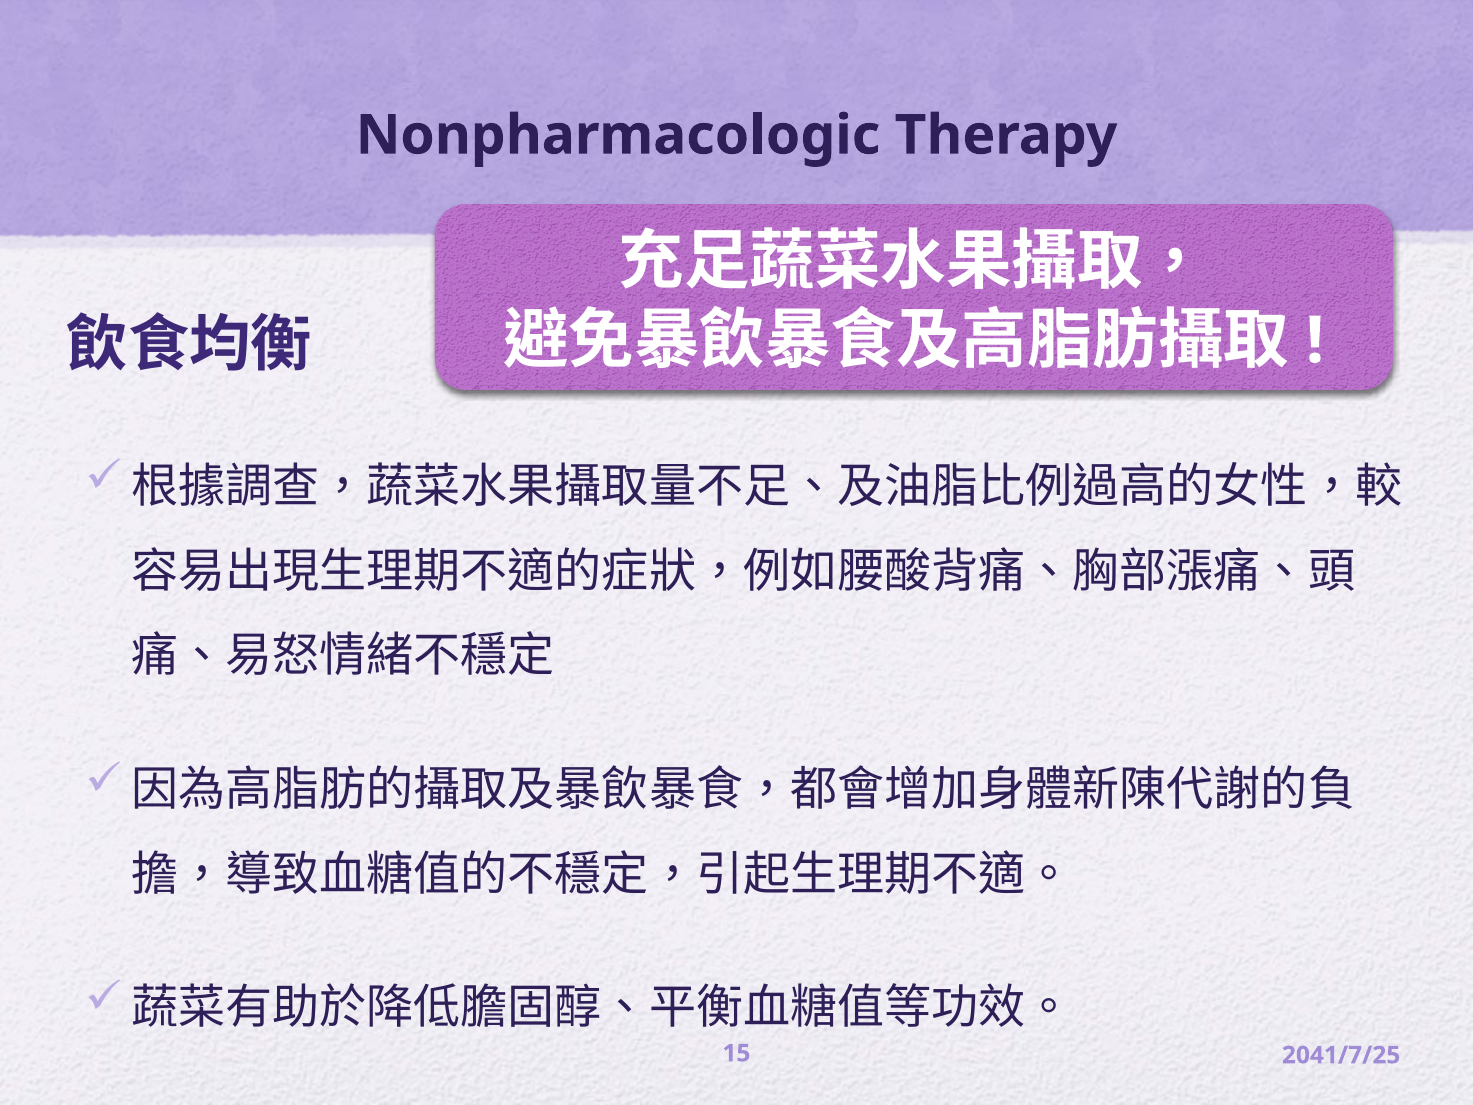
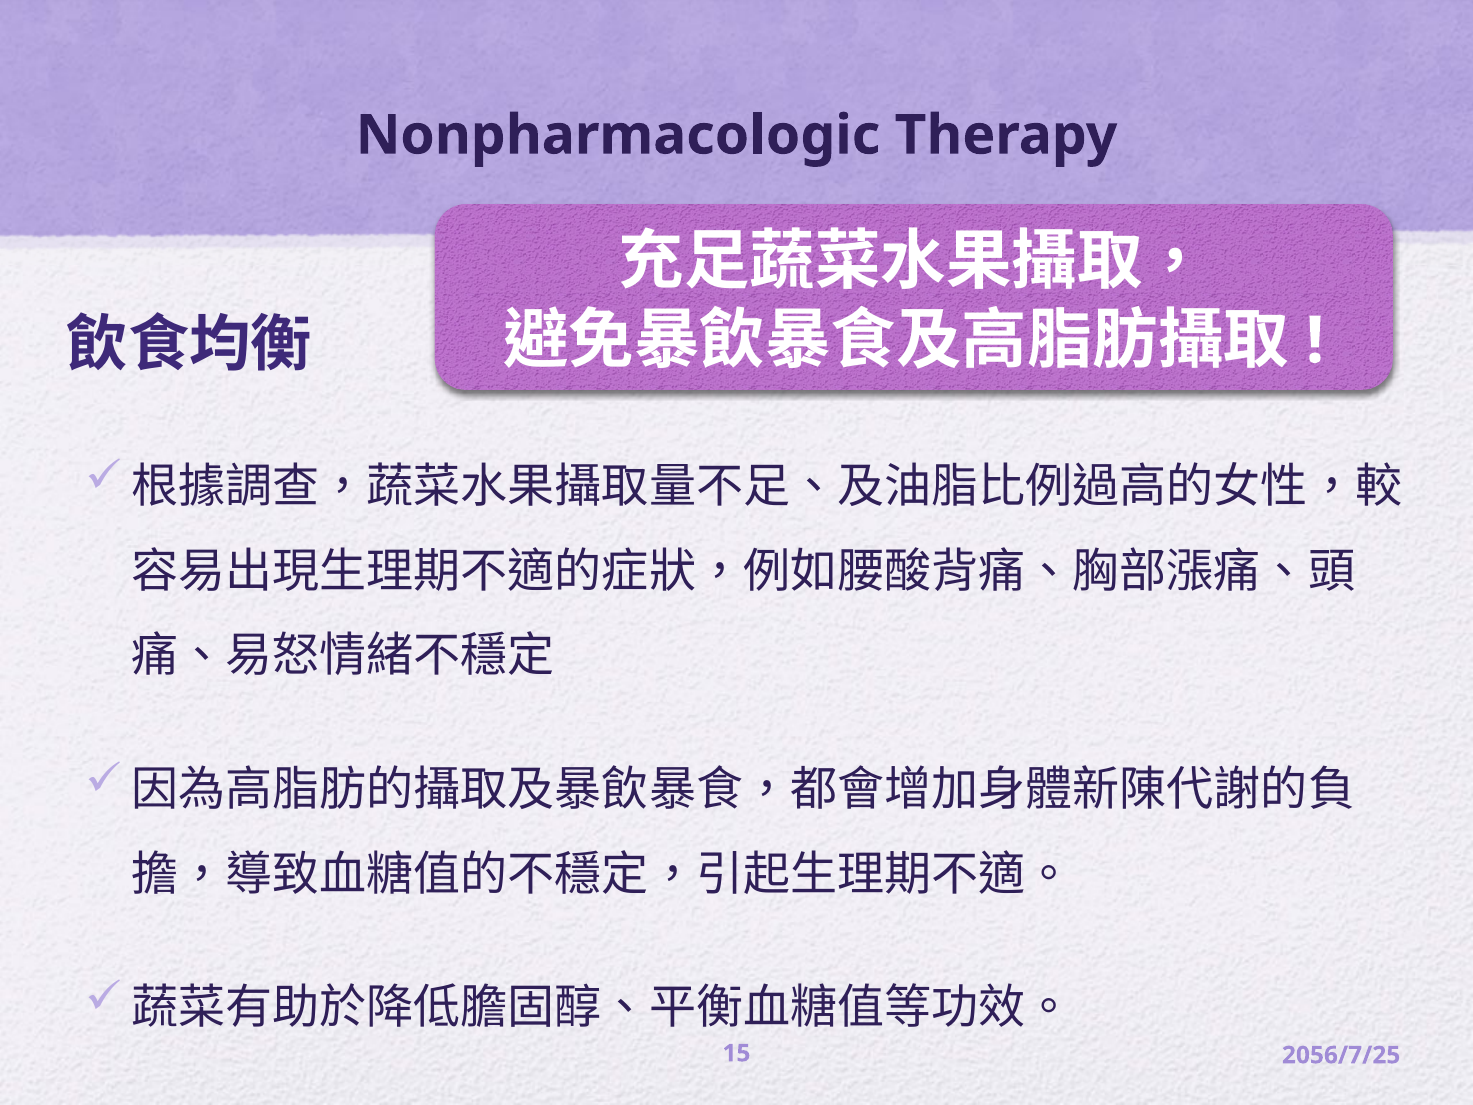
2041/7/25: 2041/7/25 -> 2056/7/25 (1341, 1055)
